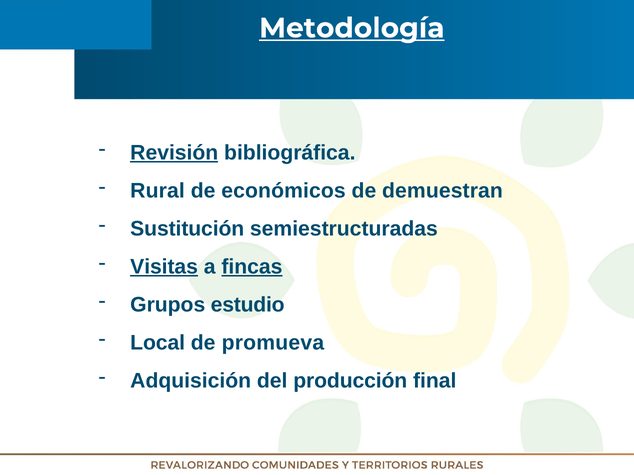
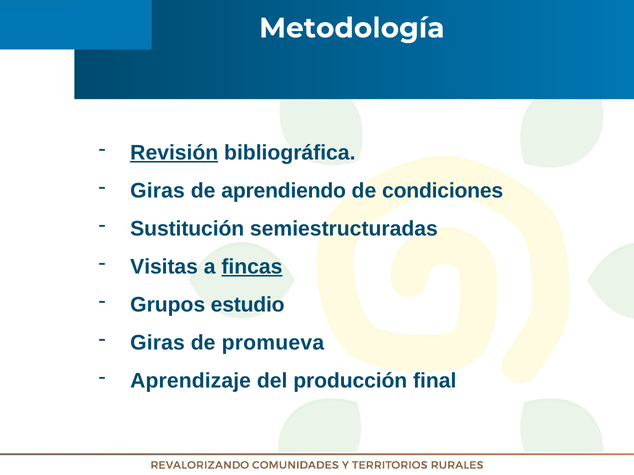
Metodología underline: present -> none (352, 28)
Rural: Rural -> Giras (158, 191)
económicos: económicos -> aprendiendo (284, 191)
demuestran: demuestran -> condiciones (443, 191)
Visitas underline: present -> none (164, 267)
Local: Local -> Giras (158, 343)
Adquisición: Adquisición -> Aprendizaje (191, 381)
